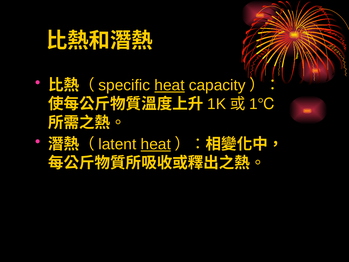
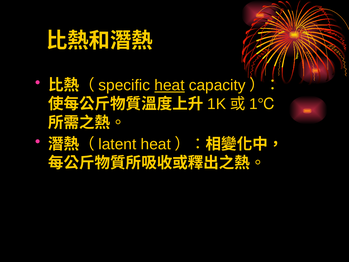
heat underline: present -> none (156, 144)
